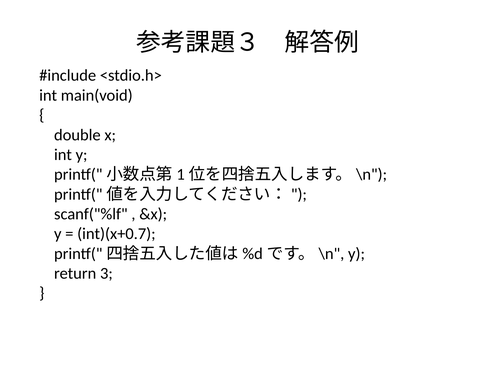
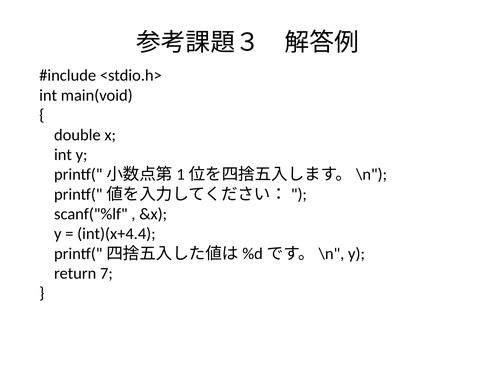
int)(x+0.7: int)(x+0.7 -> int)(x+4.4 (116, 234)
3: 3 -> 7 (106, 274)
